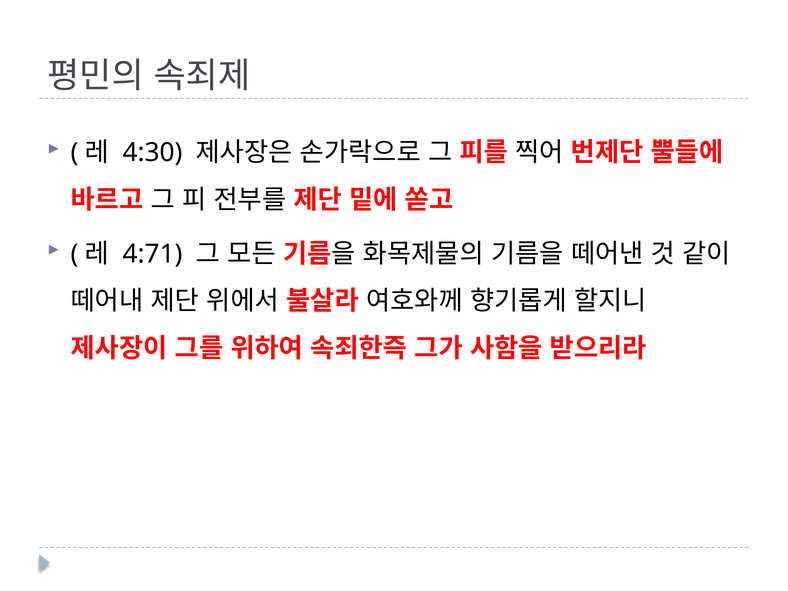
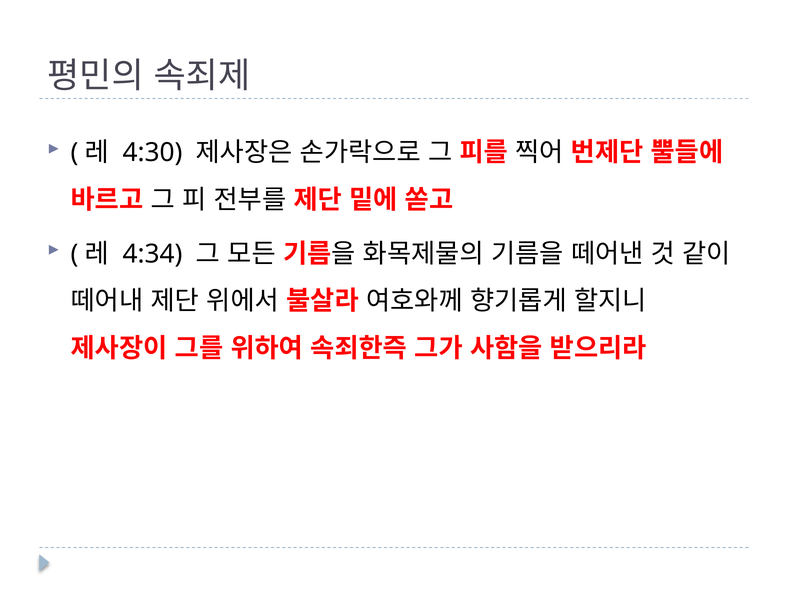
4:71: 4:71 -> 4:34 (153, 254)
